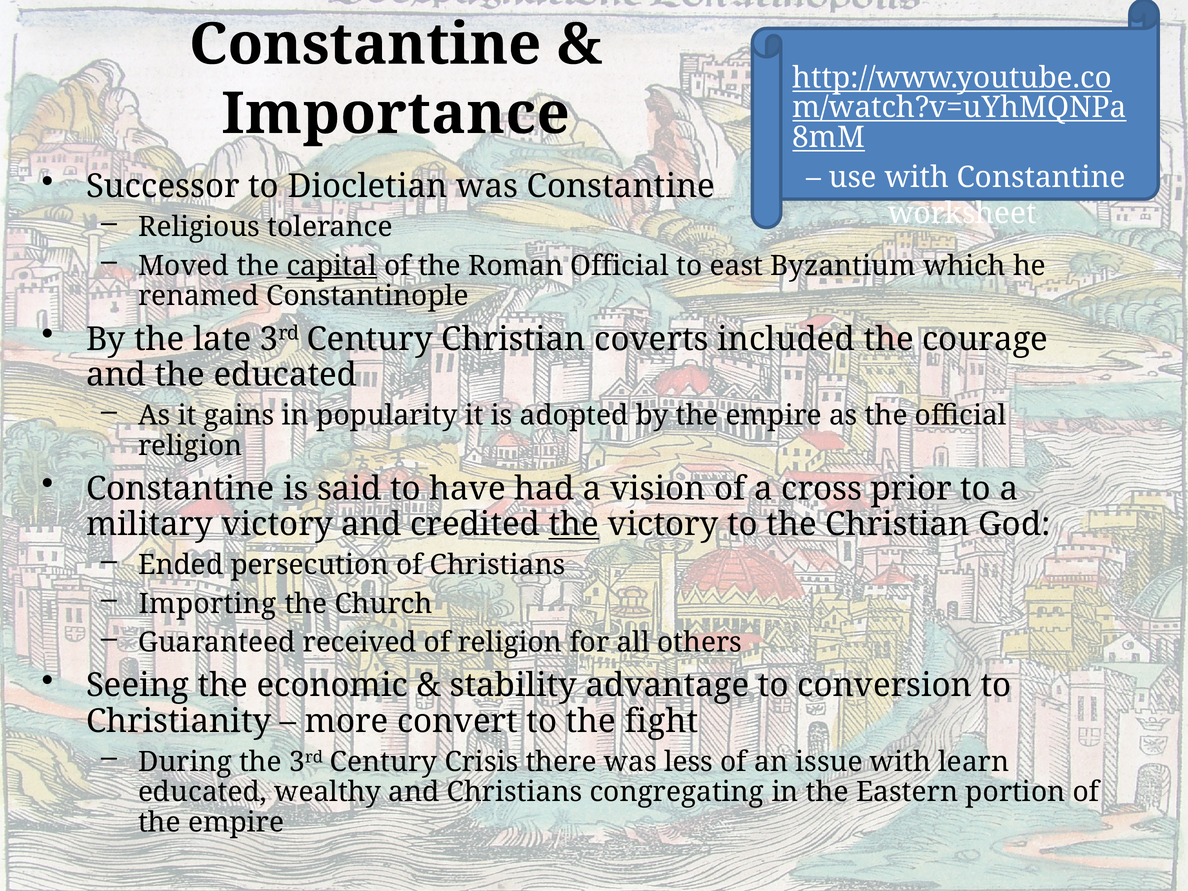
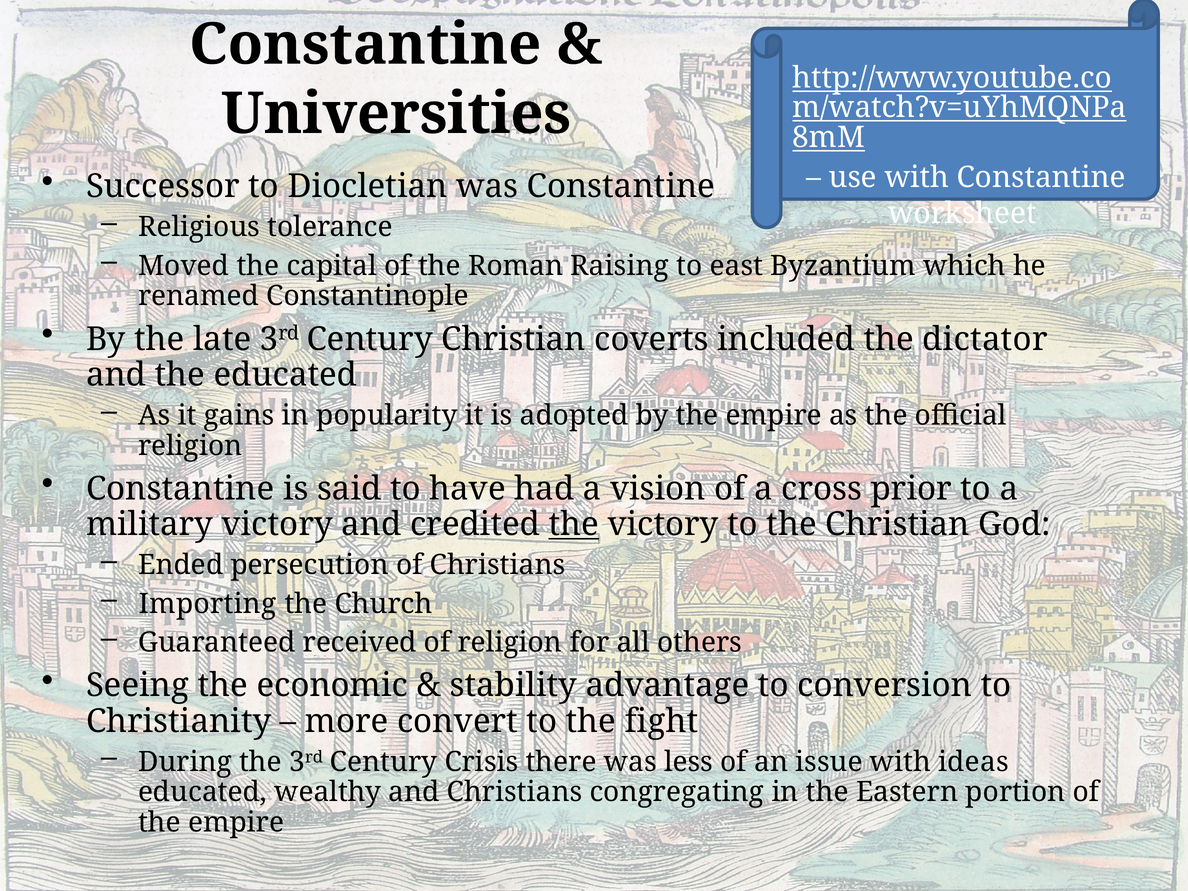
Importance: Importance -> Universities (396, 114)
capital underline: present -> none (332, 266)
Roman Official: Official -> Raising (620, 266)
courage: courage -> dictator (985, 339)
learn: learn -> ideas (974, 762)
